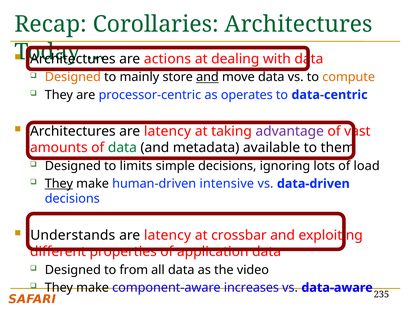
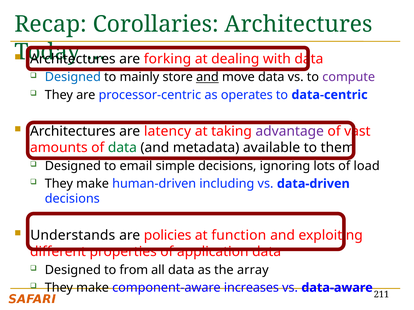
actions: actions -> forking (168, 59)
Designed colour: orange -> blue (73, 77)
compute colour: orange -> purple (349, 77)
limits: limits -> email (136, 166)
They underline: present -> none (59, 184)
intensive: intensive -> including (227, 184)
latency: latency -> policies (168, 236)
crossbar: crossbar -> function (239, 236)
video: video -> array (253, 270)
235: 235 -> 211 (381, 295)
